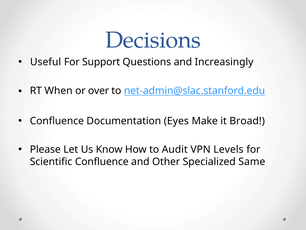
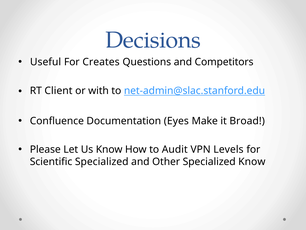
Support: Support -> Creates (101, 62)
Increasingly: Increasingly -> Competitors (224, 62)
When: When -> Client (58, 90)
over: over -> with (99, 90)
Scientific Confluence: Confluence -> Specialized (102, 161)
Specialized Same: Same -> Know (252, 161)
